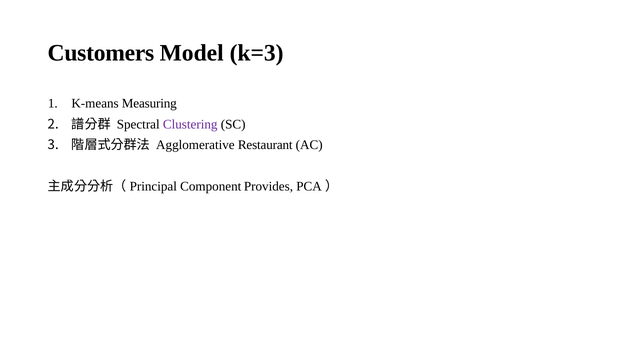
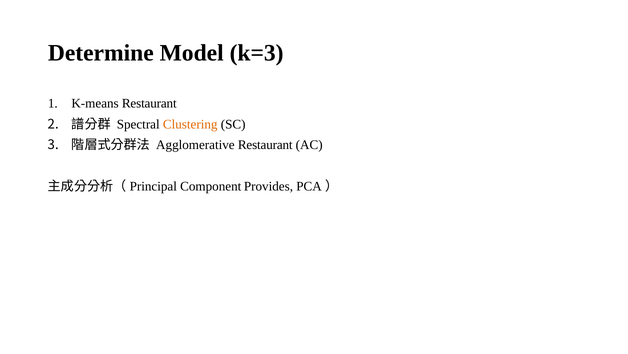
Customers: Customers -> Determine (101, 53)
K-means Measuring: Measuring -> Restaurant (149, 103)
Clustering colour: purple -> orange (190, 124)
